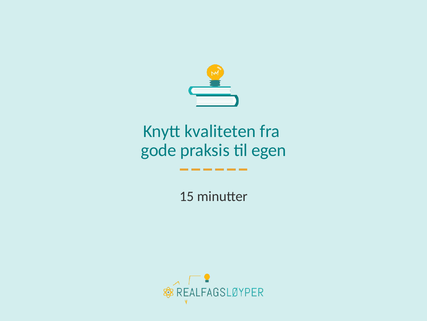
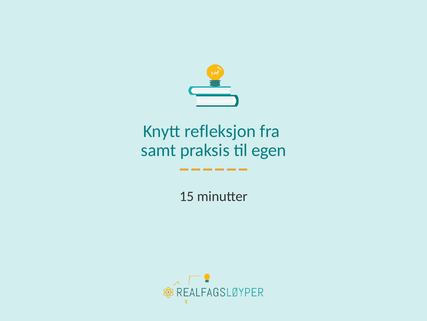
kvaliteten: kvaliteten -> refleksjon (220, 131)
gode: gode -> samt (159, 150)
